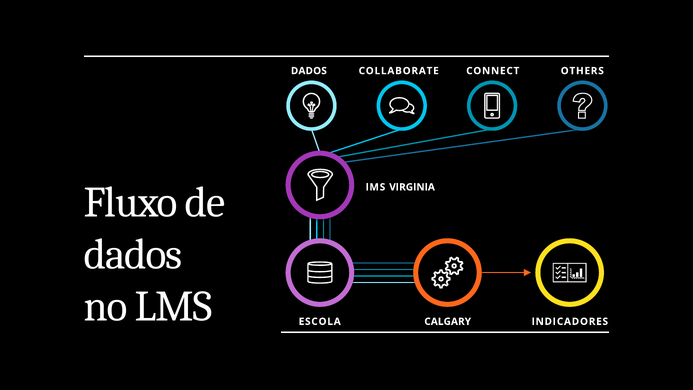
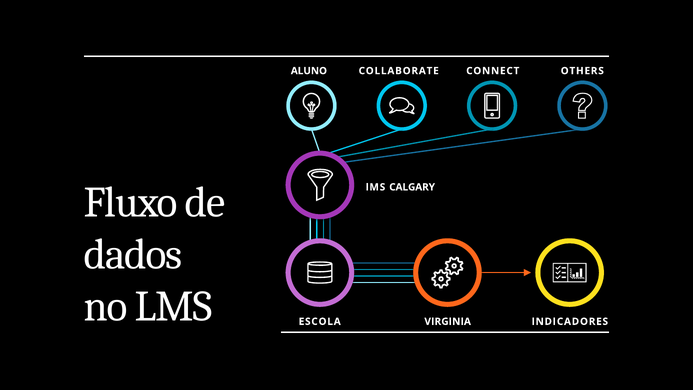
DADOS: DADOS -> ALUNO (309, 71)
VIRGINIA: VIRGINIA -> CALGARY (412, 187)
CALGARY: CALGARY -> VIRGINIA (448, 321)
